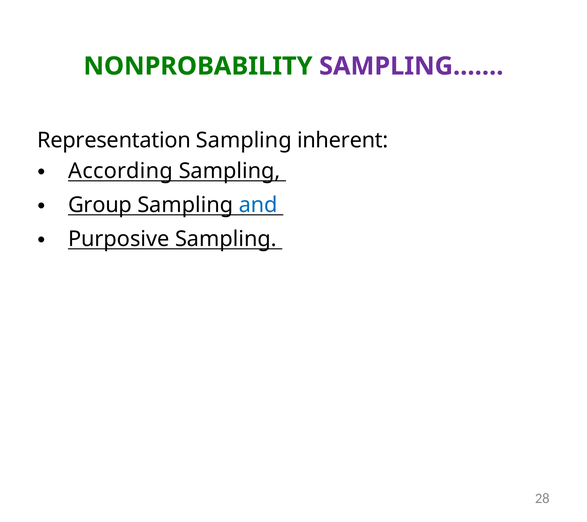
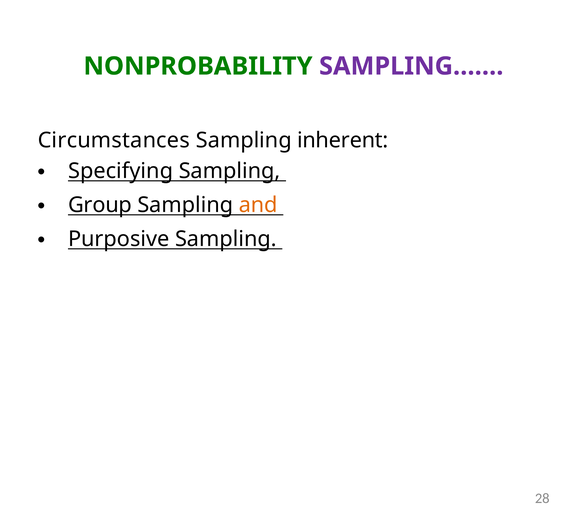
Representation: Representation -> Circumstances (114, 140)
According: According -> Specifying (121, 171)
and colour: blue -> orange (258, 205)
